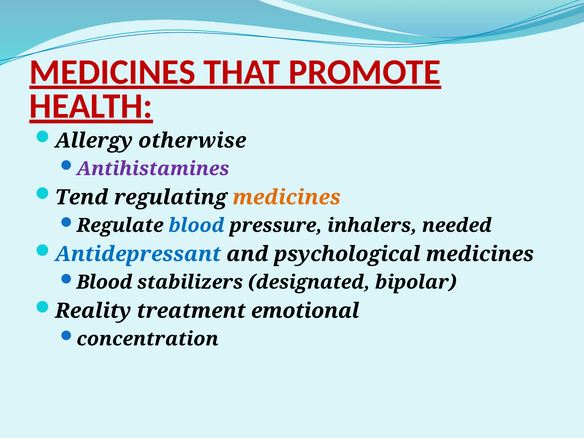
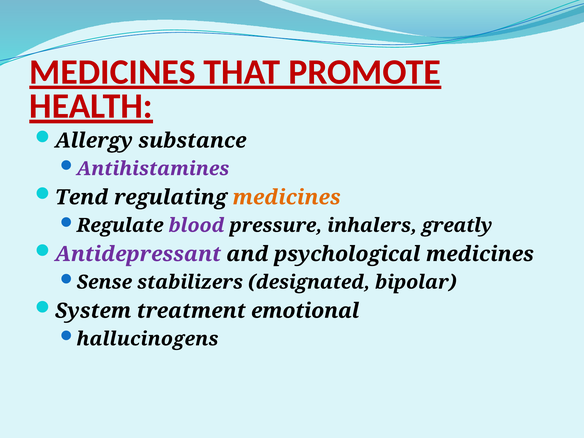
otherwise: otherwise -> substance (192, 141)
blood colour: blue -> purple (197, 225)
needed: needed -> greatly (457, 225)
Antidepressant colour: blue -> purple (138, 254)
Blood: Blood -> Sense (104, 282)
Reality: Reality -> System (93, 311)
concentration: concentration -> hallucinogens (148, 339)
